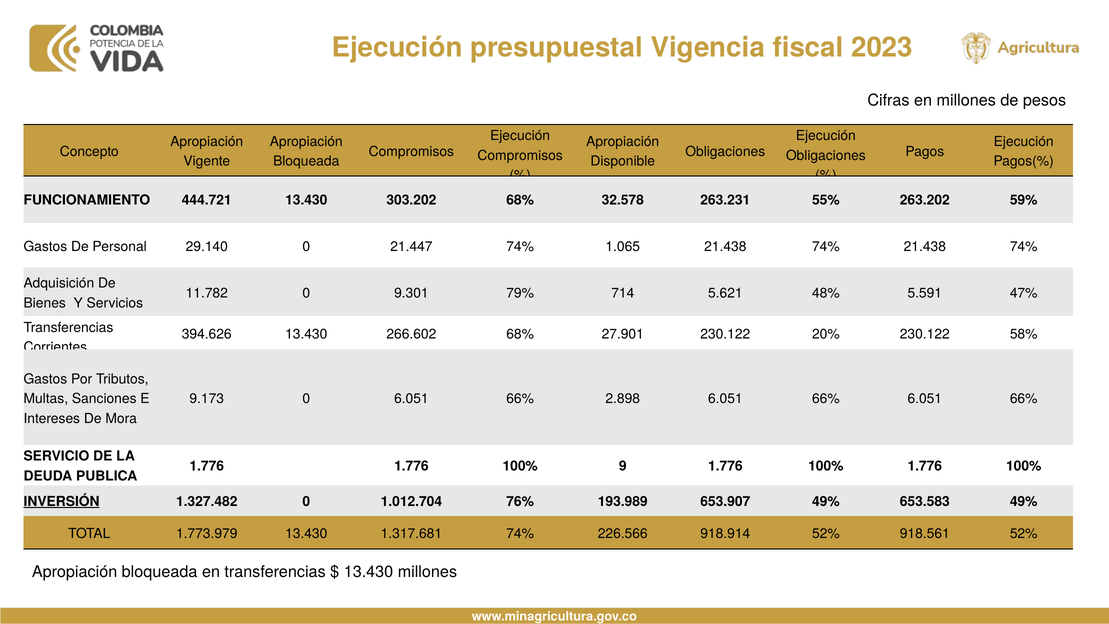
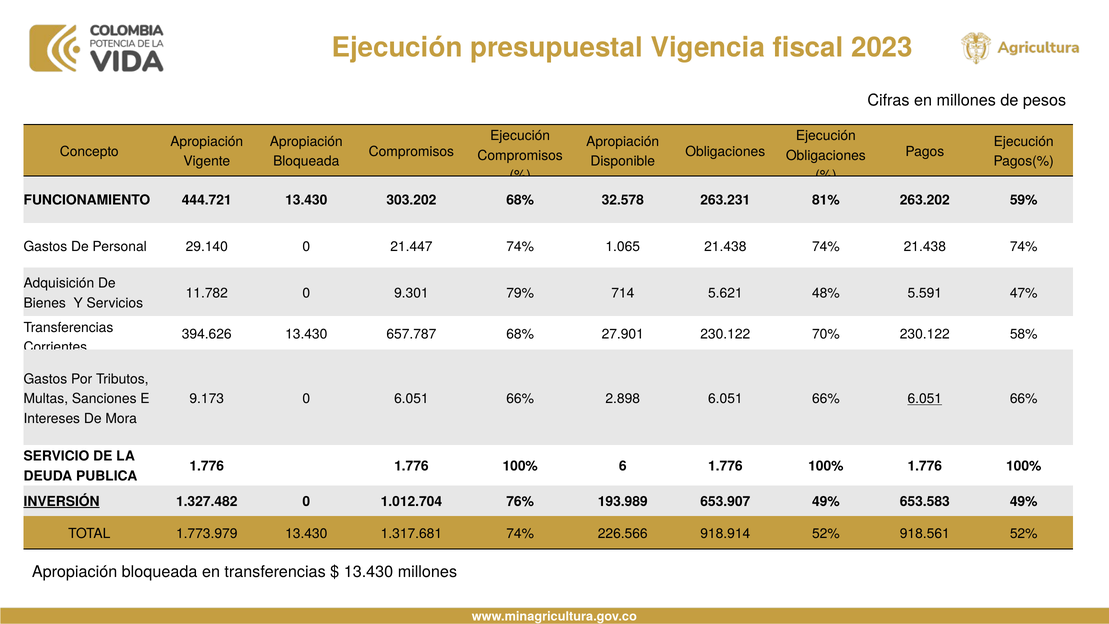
55%: 55% -> 81% (826, 200)
266.602: 266.602 -> 657.787 (411, 334)
20%: 20% -> 70% (826, 334)
6.051 underline: none -> present (925, 399)
9: 9 -> 6 (623, 466)
